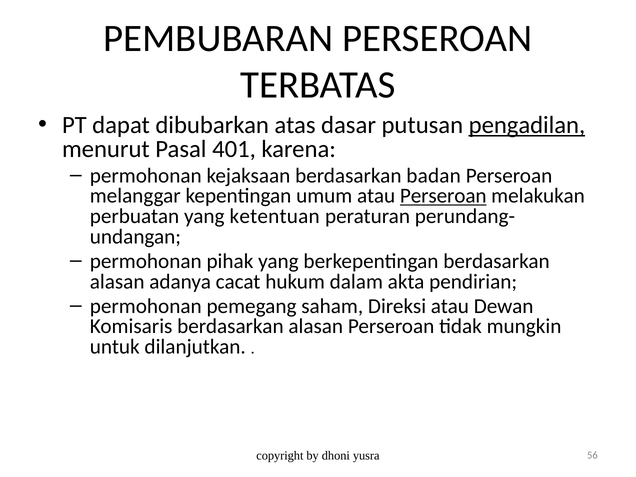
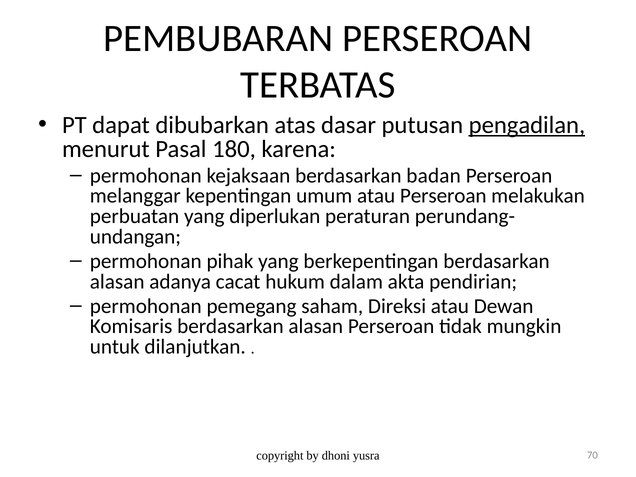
401: 401 -> 180 (234, 149)
Perseroan underline: present -> none (443, 196)
ketentuan: ketentuan -> diperlukan (275, 216)
56: 56 -> 70 (592, 455)
